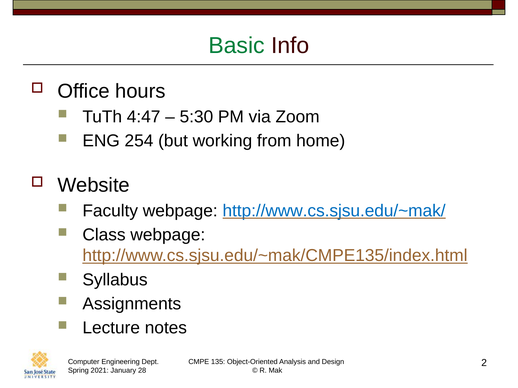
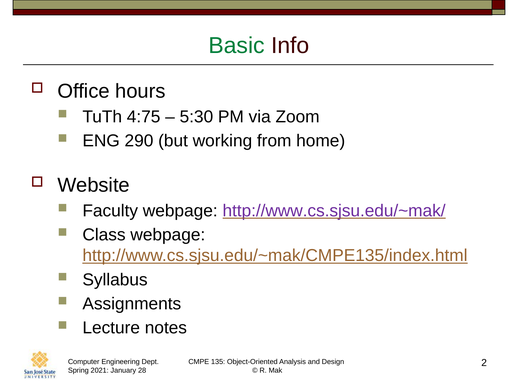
4:47: 4:47 -> 4:75 (144, 117)
254: 254 -> 290 (139, 141)
http://www.cs.sjsu.edu/~mak/ colour: blue -> purple (334, 211)
